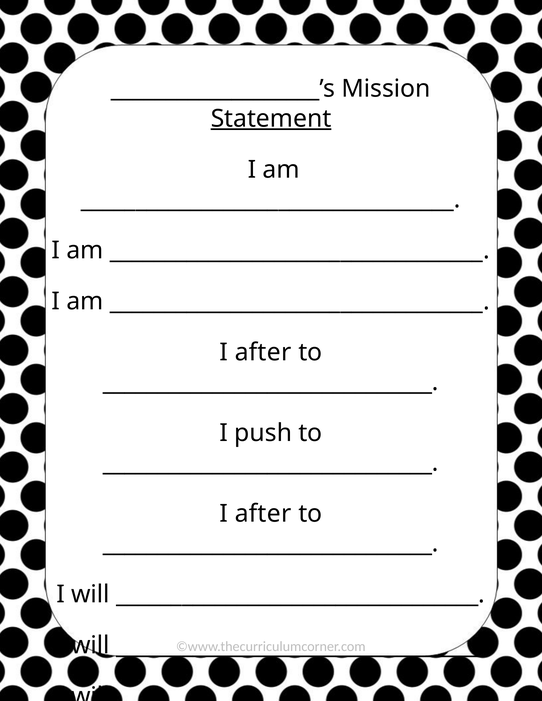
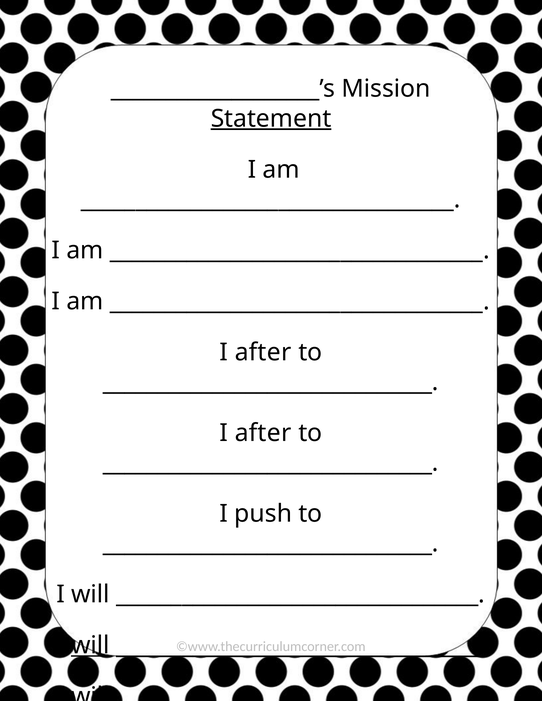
push: push -> after (263, 433)
after: after -> push (263, 514)
will underline: none -> present (90, 646)
